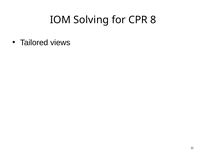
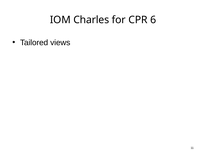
Solving: Solving -> Charles (91, 20)
8: 8 -> 6 (153, 20)
